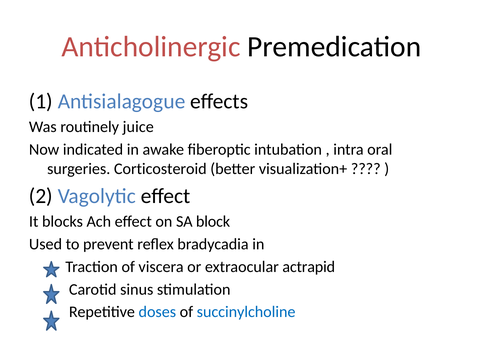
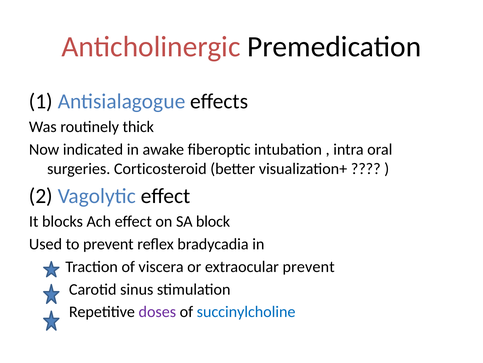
juice: juice -> thick (138, 127)
extraocular actrapid: actrapid -> prevent (309, 266)
doses colour: blue -> purple (157, 311)
